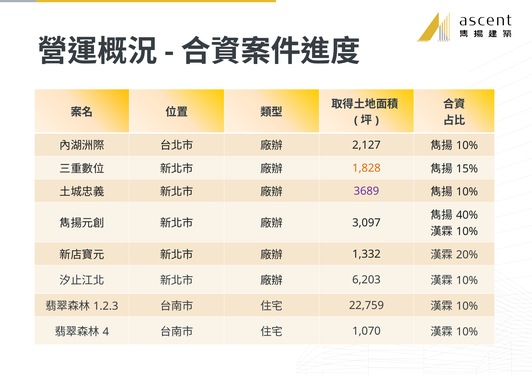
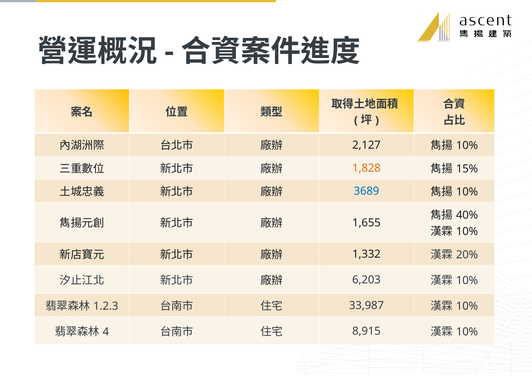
3689 colour: purple -> blue (366, 191)
3,097: 3,097 -> 1,655 (366, 223)
22,759: 22,759 -> 33,987 (366, 306)
1,070: 1,070 -> 8,915 (366, 331)
